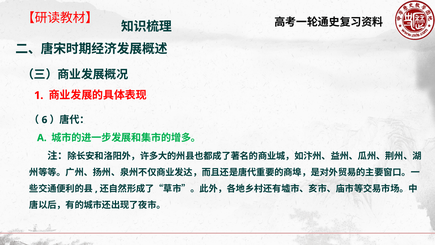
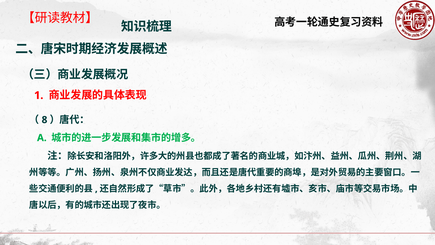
6: 6 -> 8 (44, 120)
